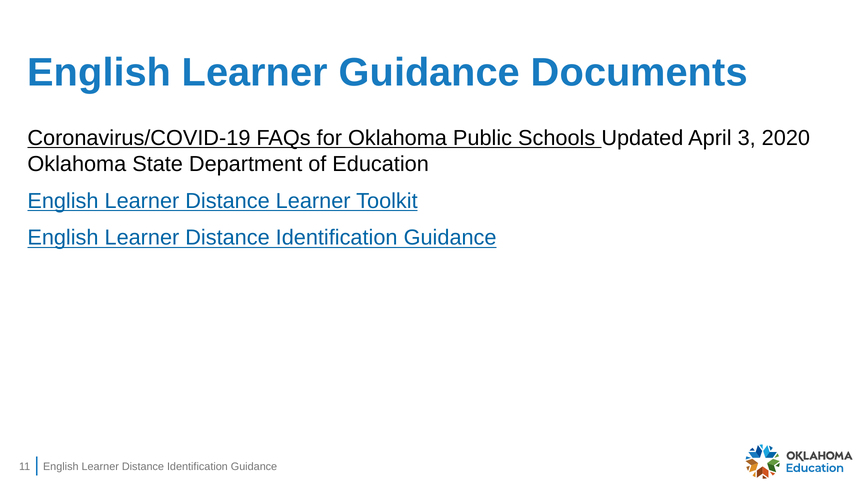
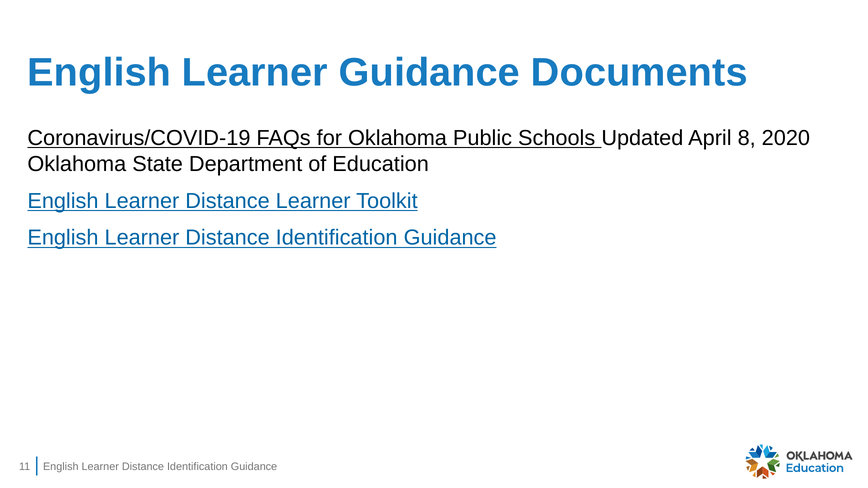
3: 3 -> 8 (747, 138)
